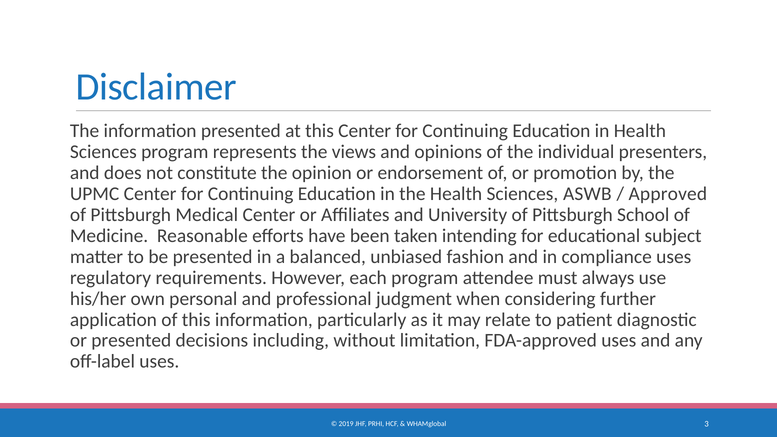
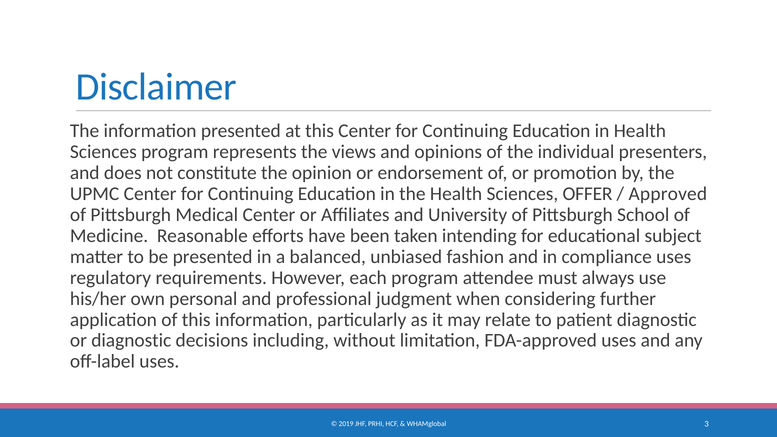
ASWB: ASWB -> OFFER (588, 194)
or presented: presented -> diagnostic (131, 341)
